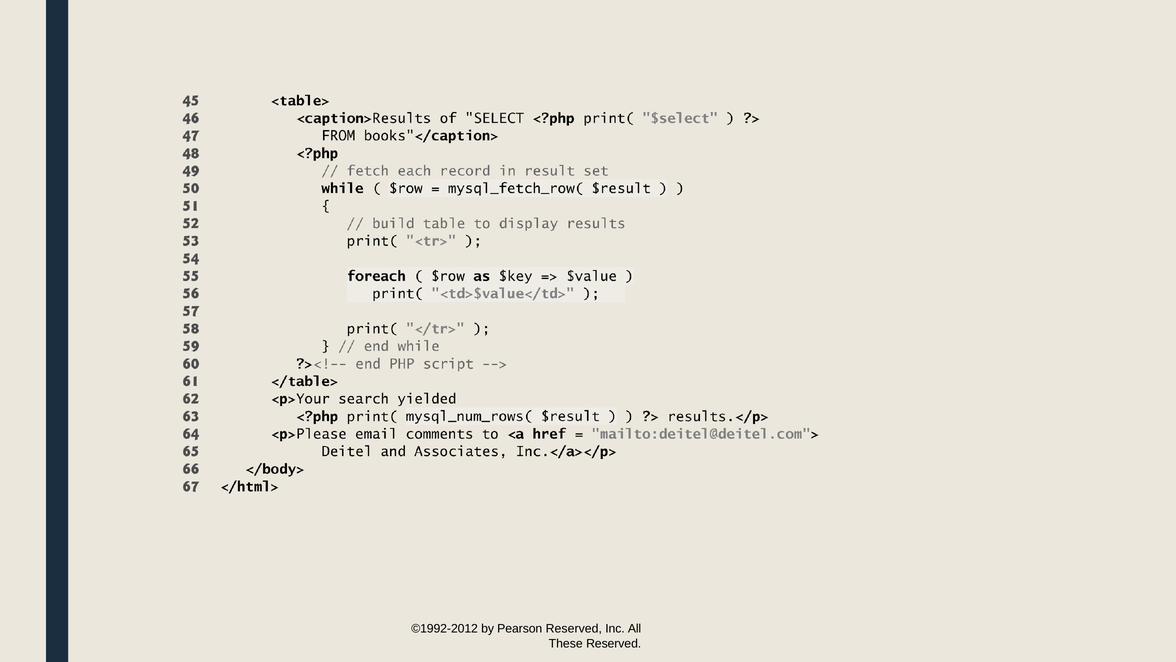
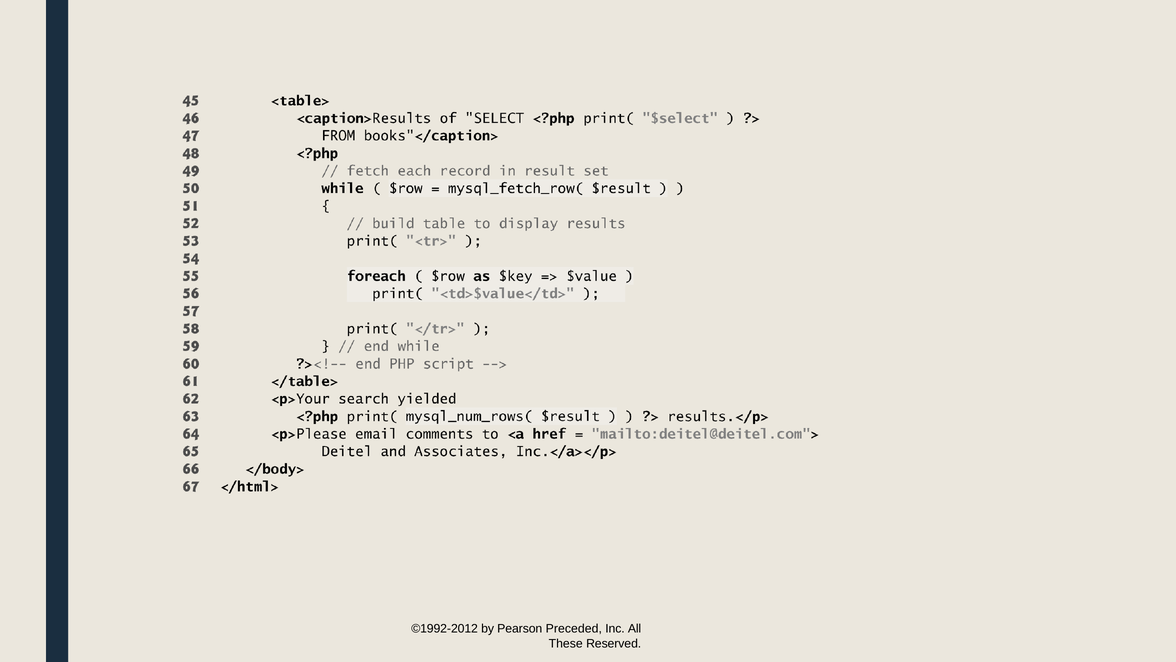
Pearson Reserved: Reserved -> Preceded (574, 628)
